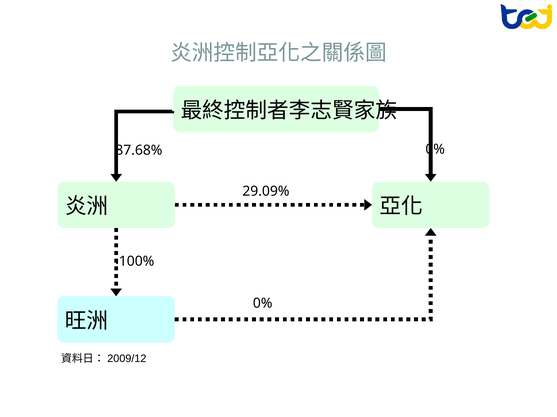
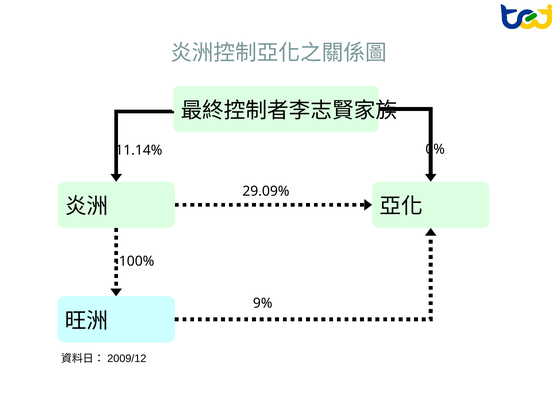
87.68%: 87.68% -> 11.14% (139, 151)
0%: 0% -> 9% (263, 304)
